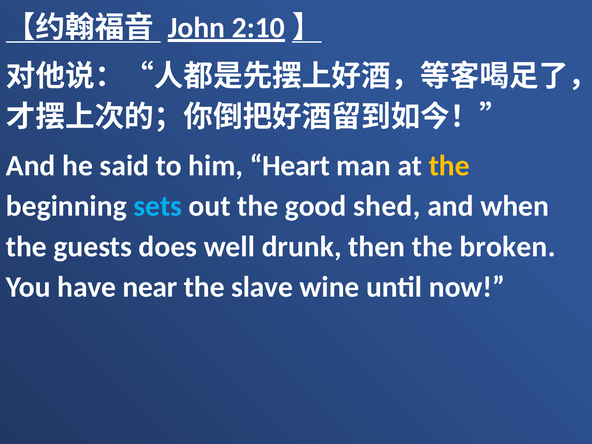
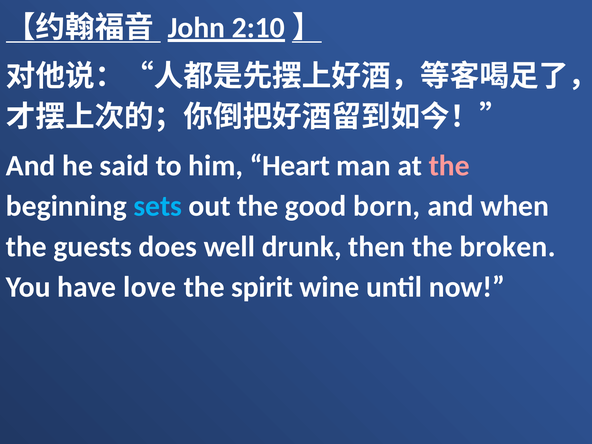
the colour: yellow -> pink (449, 166)
shed: shed -> born (387, 206)
near: near -> love (150, 287)
slave: slave -> spirit (262, 287)
